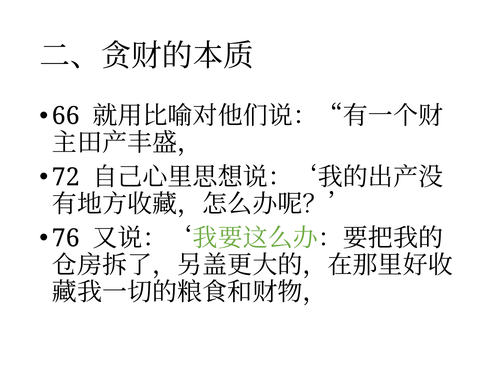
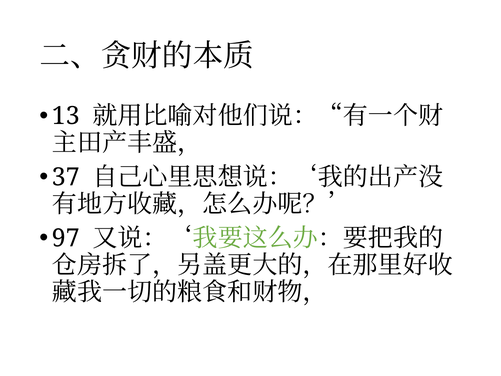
66: 66 -> 13 (66, 116)
72: 72 -> 37 (66, 177)
76: 76 -> 97 (66, 238)
